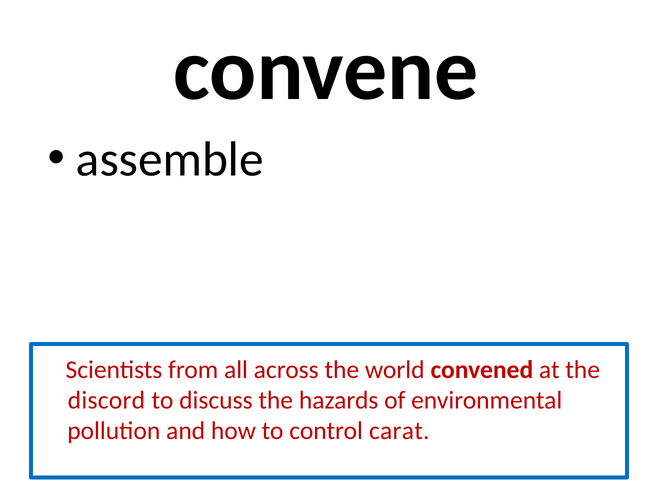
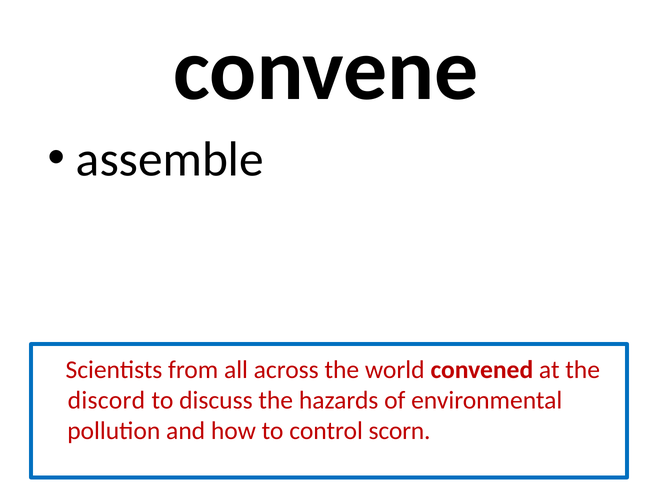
carat: carat -> scorn (400, 431)
